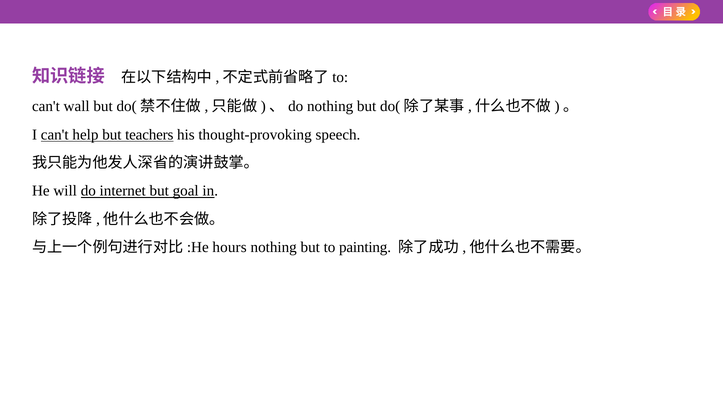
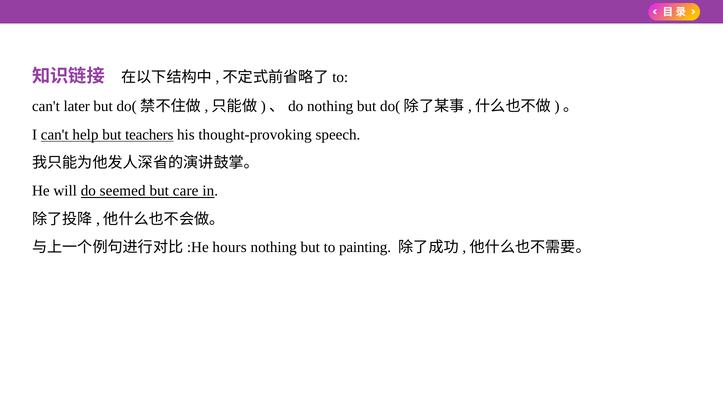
wall: wall -> later (77, 106)
internet: internet -> seemed (123, 191)
goal: goal -> care (186, 191)
